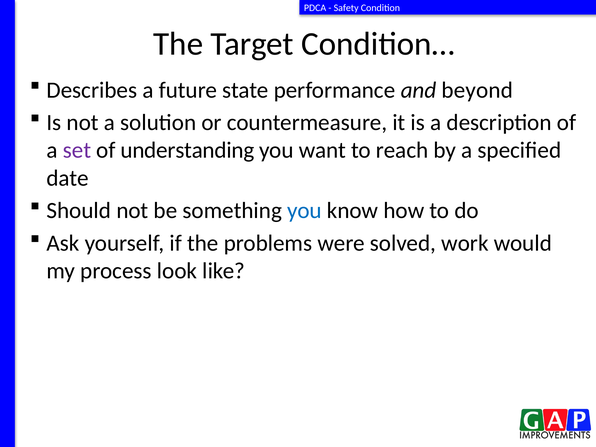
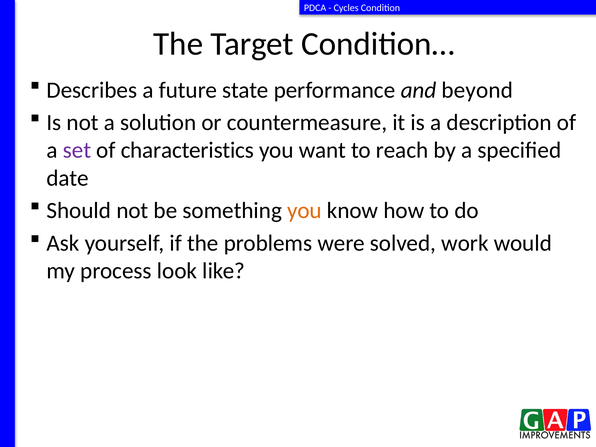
Safety: Safety -> Cycles (346, 8)
understanding: understanding -> characteristics (187, 150)
you colour: blue -> orange (304, 211)
